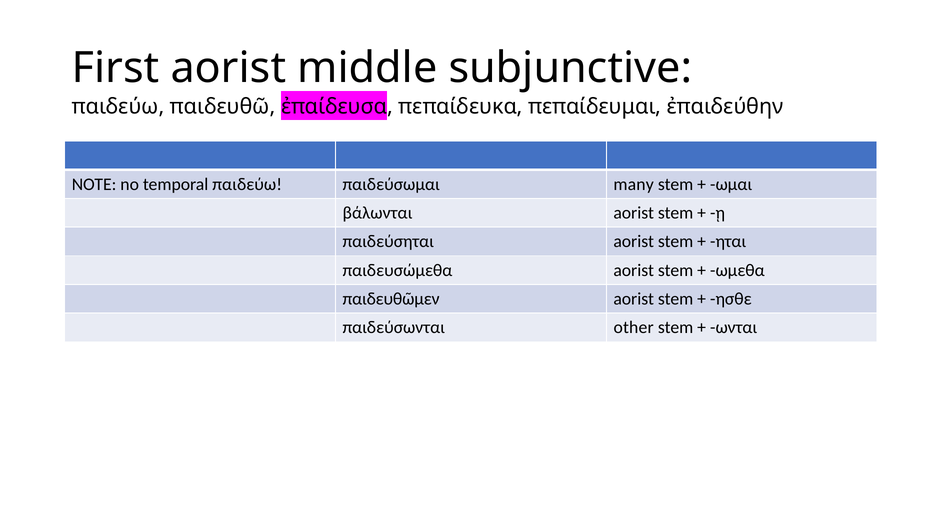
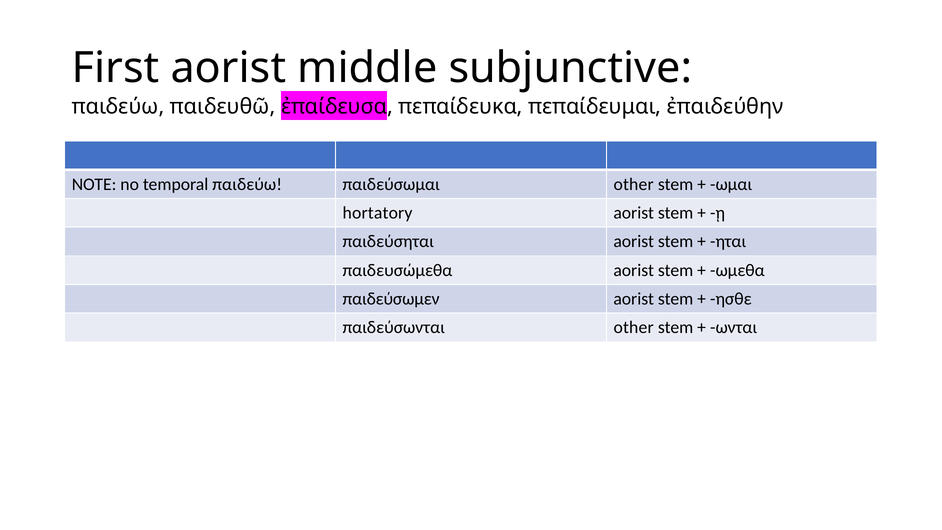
παιδεύσωμαι many: many -> other (634, 184)
βάλωνται: βάλωνται -> hortatory (378, 213)
παιδευθῶμεν: παιδευθῶμεν -> παιδεύσωμεν (391, 299)
